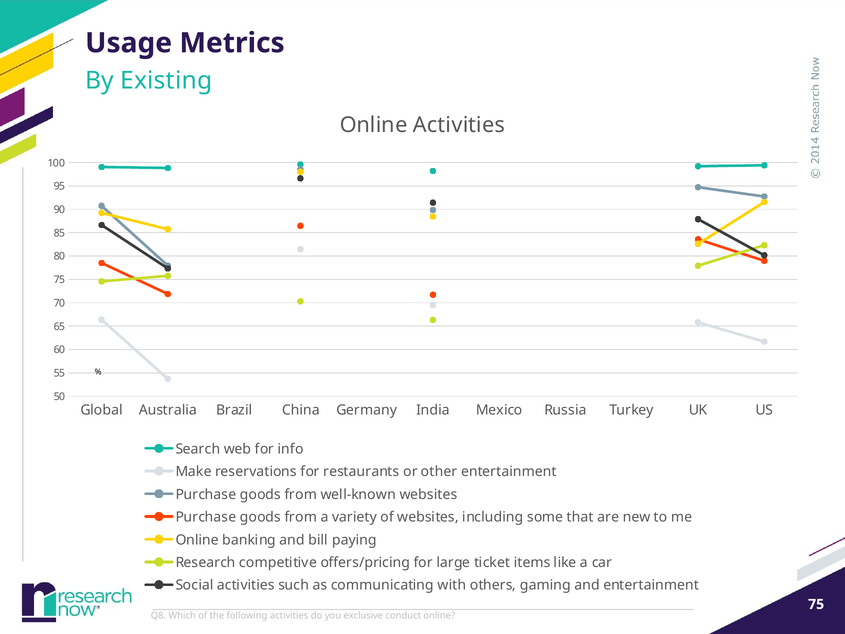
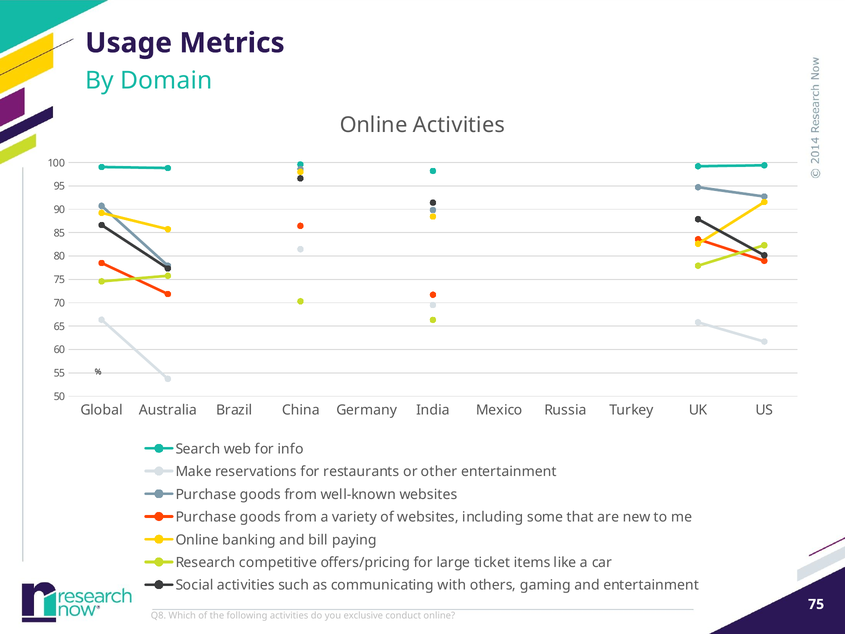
Existing: Existing -> Domain (166, 81)
